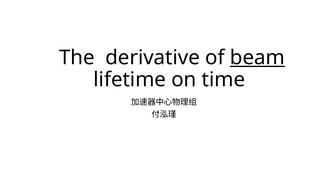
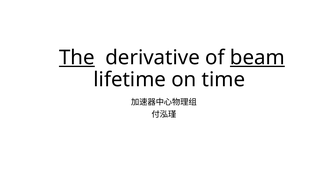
The underline: none -> present (77, 58)
